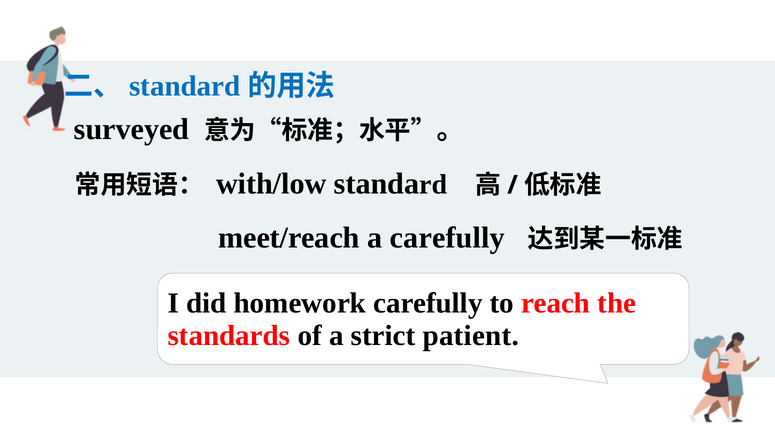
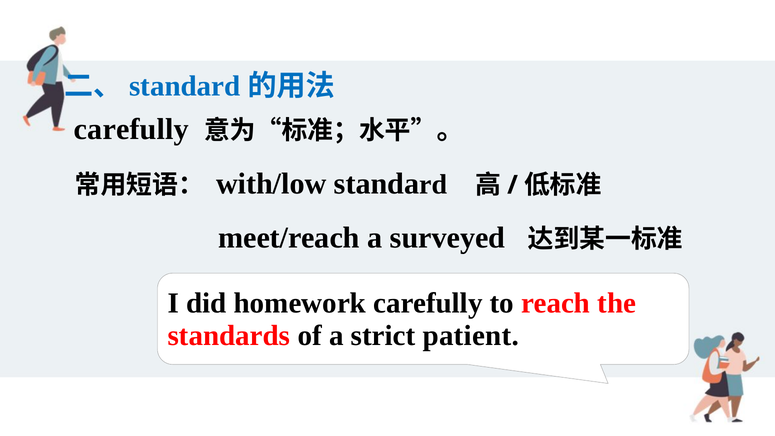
surveyed: surveyed -> carefully (131, 129)
a carefully: carefully -> surveyed (448, 238)
